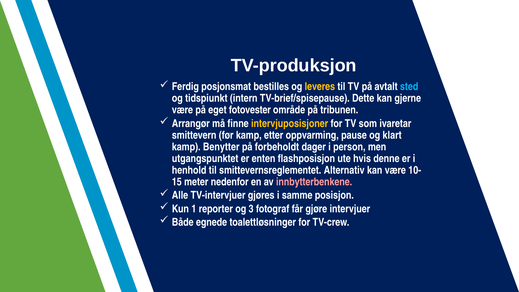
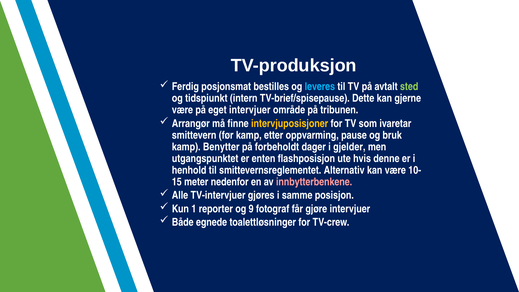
leveres colour: yellow -> light blue (320, 87)
sted colour: light blue -> light green (409, 87)
eget fotovester: fotovester -> intervjuer (250, 110)
klart: klart -> bruk (392, 135)
person: person -> gjelder (349, 147)
3: 3 -> 9 (251, 209)
